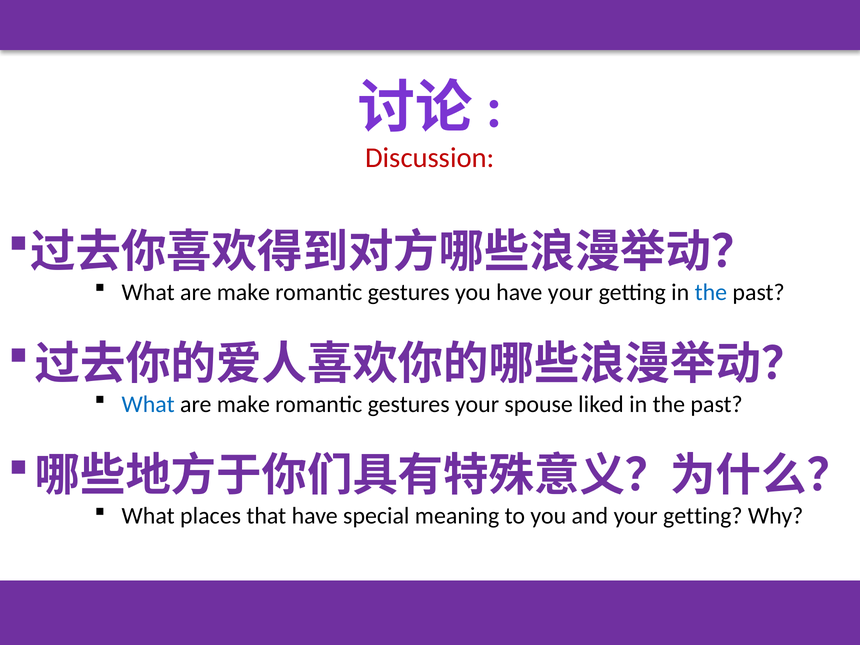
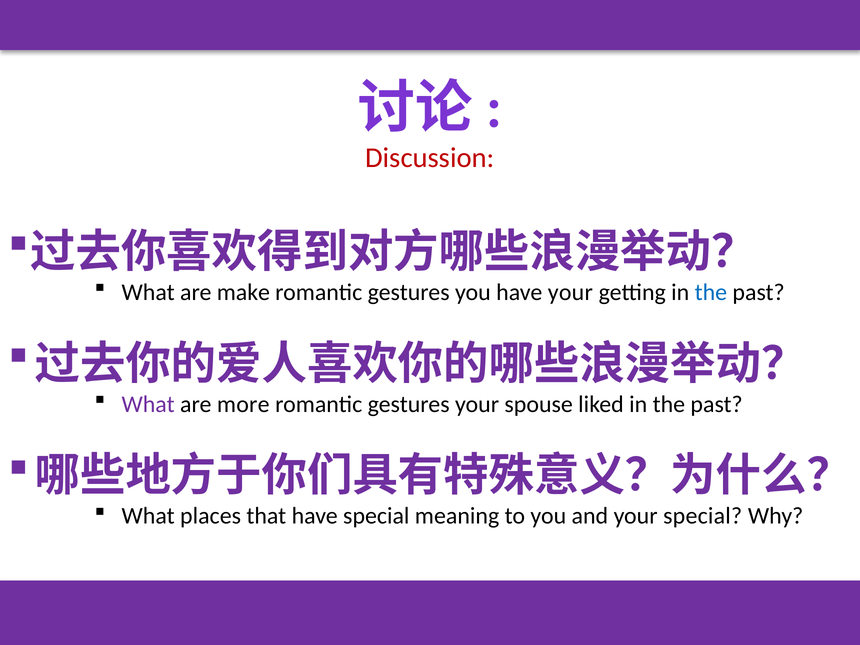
What colour: blue -> purple (148, 404)
make: make -> more (243, 404)
and your getting: getting -> special (703, 516)
